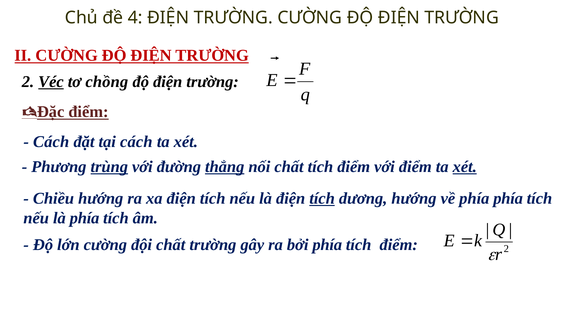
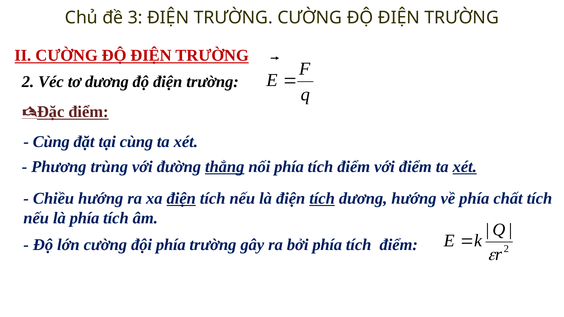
4: 4 -> 3 (135, 18)
Véc underline: present -> none (51, 82)
tơ chồng: chồng -> dương (107, 82)
Cách: Cách -> Cùng (51, 142)
tại cách: cách -> cùng (136, 142)
trùng underline: present -> none (109, 167)
nối chất: chất -> phía (289, 167)
điện underline: none -> present (181, 199)
phía phía: phía -> chất (508, 199)
đội chất: chất -> phía (171, 245)
